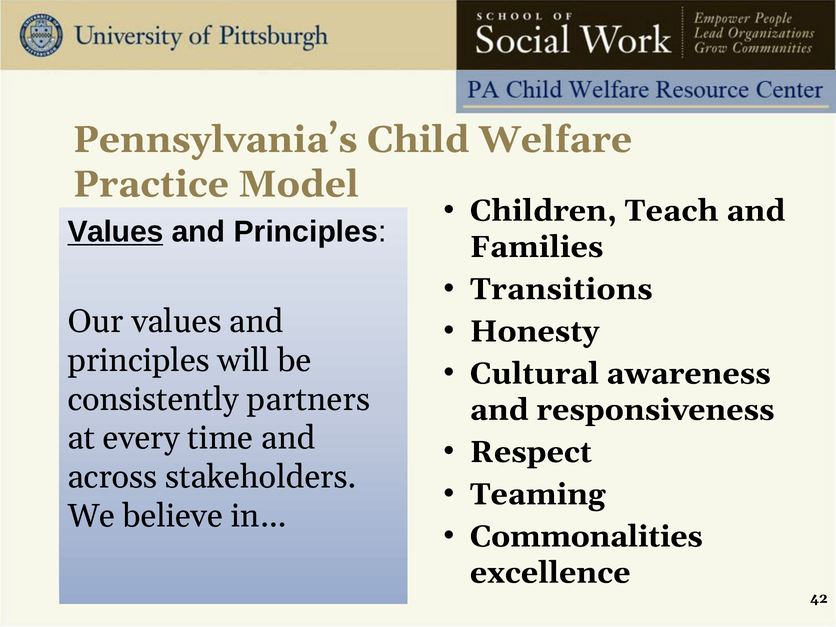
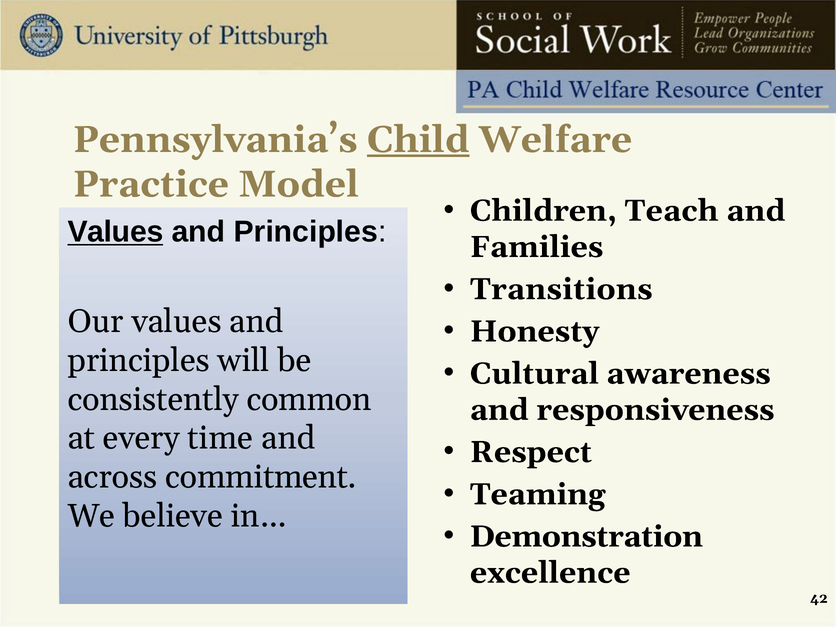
Child underline: none -> present (418, 140)
partners: partners -> common (309, 399)
stakeholders: stakeholders -> commitment (261, 477)
Commonalities: Commonalities -> Demonstration (586, 537)
